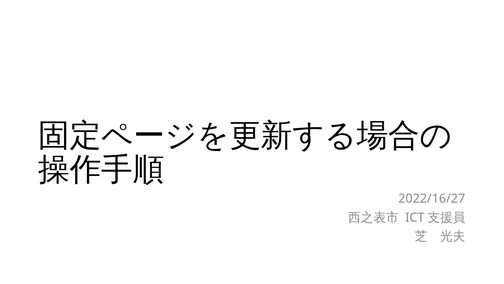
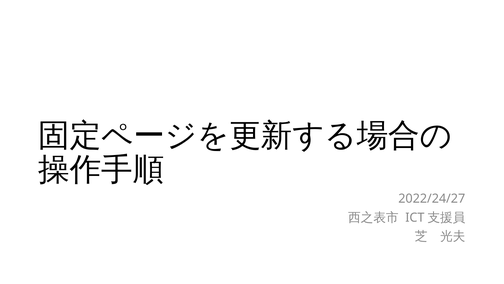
2022/16/27: 2022/16/27 -> 2022/24/27 (432, 198)
